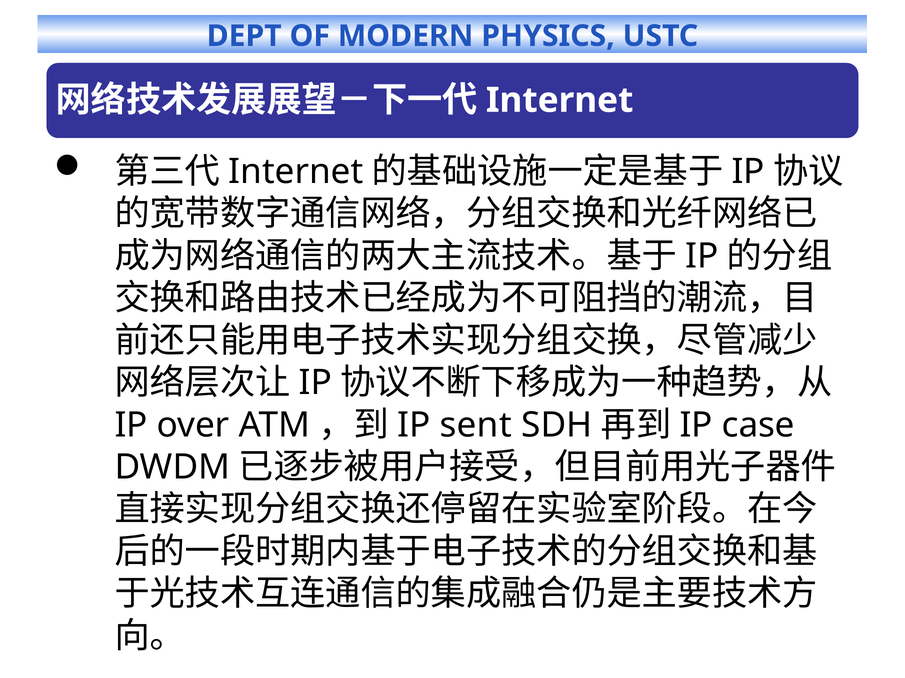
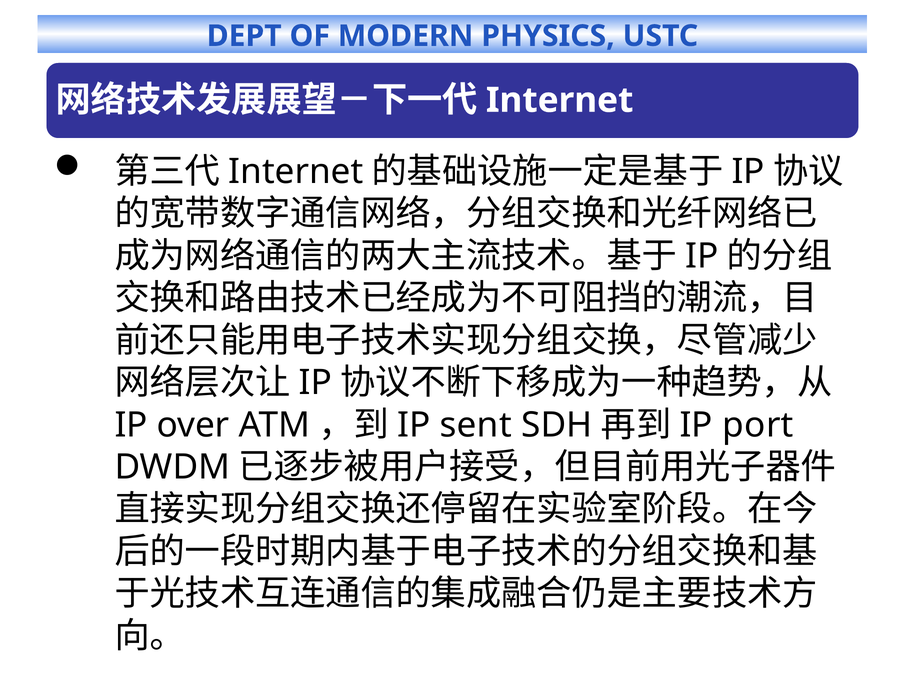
case: case -> port (758, 425)
